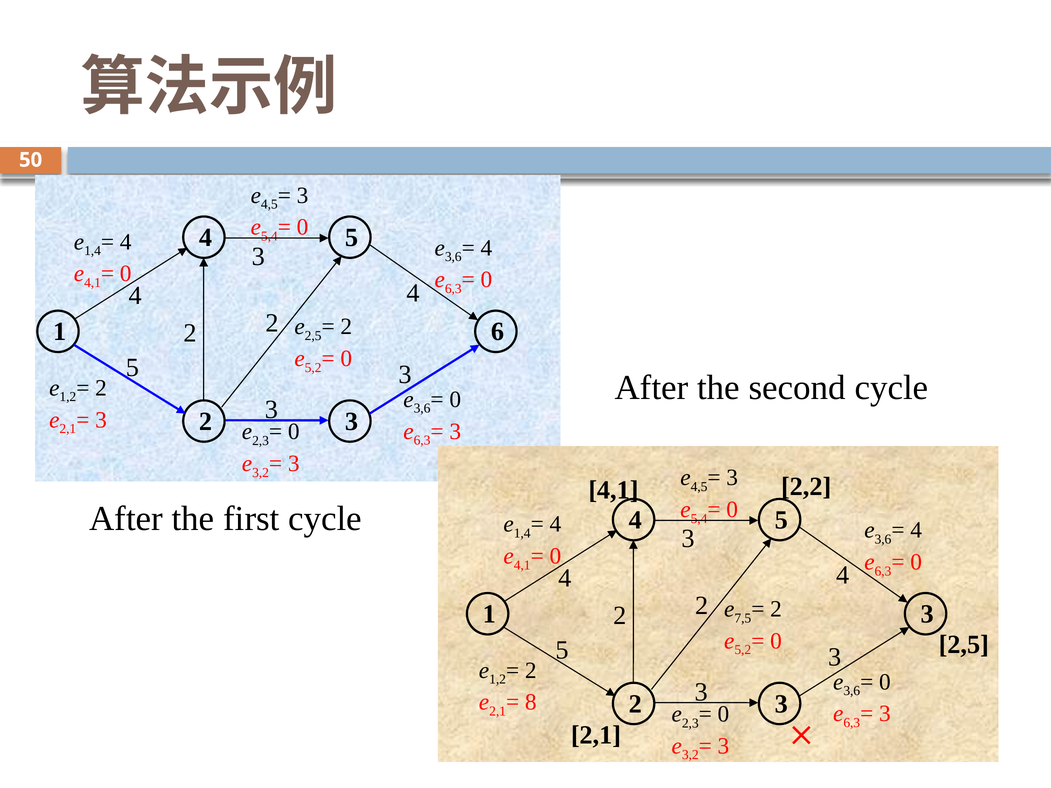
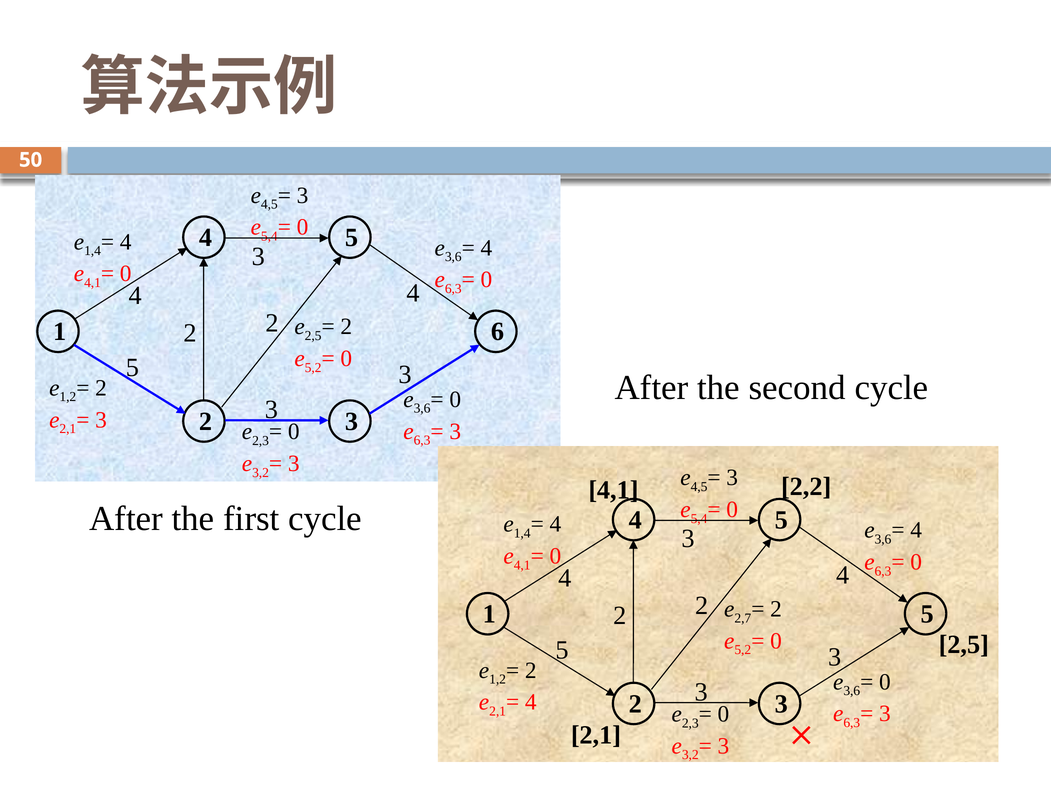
7,5: 7,5 -> 2,7 (743, 618)
1 3: 3 -> 5 (927, 614)
8: 8 -> 4 (531, 702)
